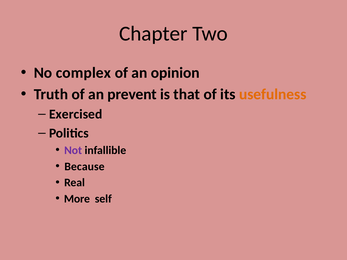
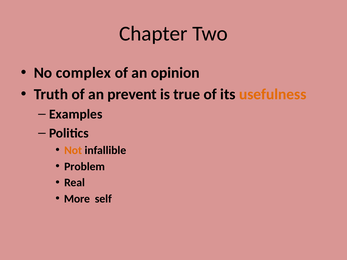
that: that -> true (187, 94)
Exercised: Exercised -> Examples (76, 114)
Not colour: purple -> orange (73, 150)
Because: Because -> Problem (85, 167)
